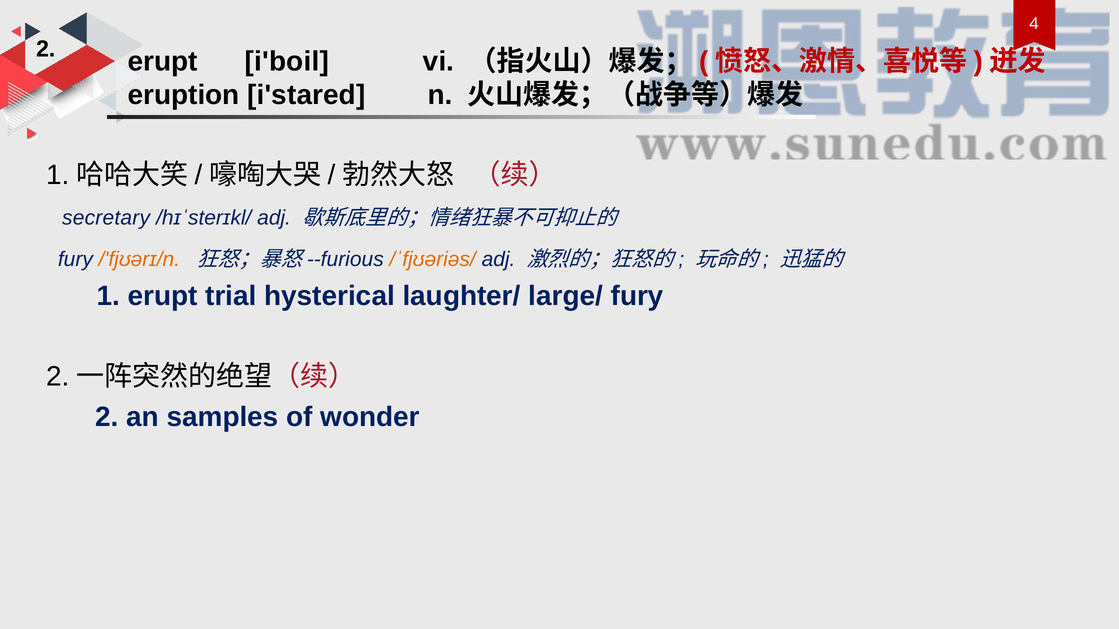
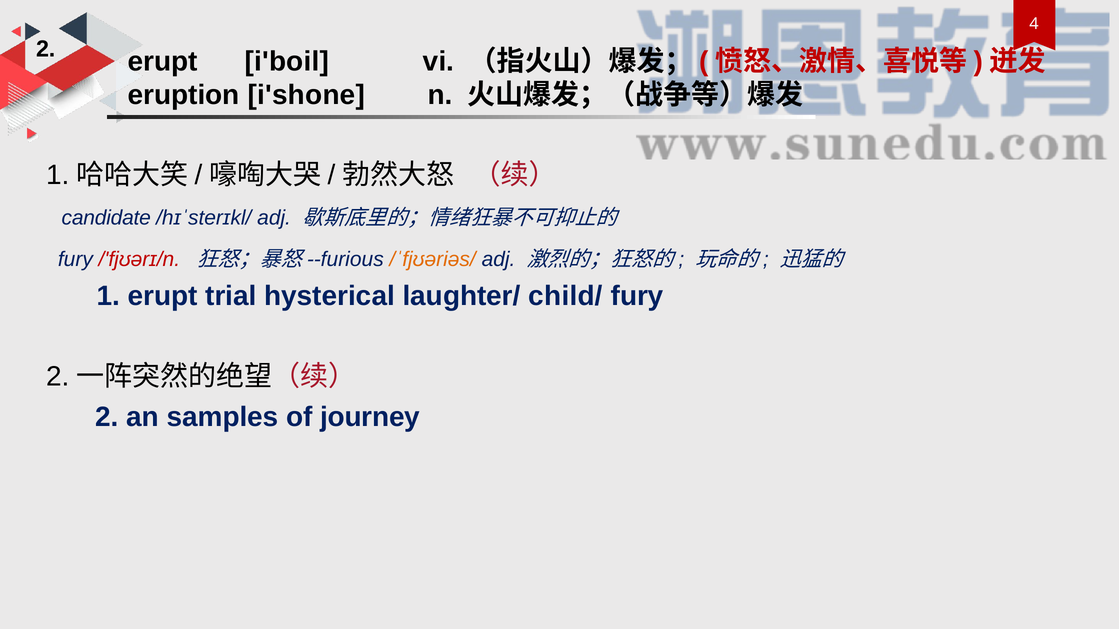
i'stared: i'stared -> i'shone (306, 95)
secretary: secretary -> candidate (106, 218)
/'fjʊərɪ/n colour: orange -> red (139, 260)
large/: large/ -> child/ (566, 296)
wonder: wonder -> journey (370, 417)
